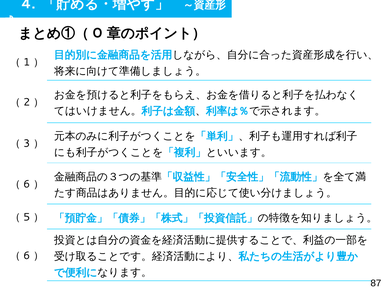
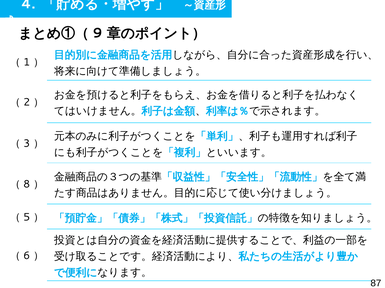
0: 0 -> 9 (98, 33)
6: 6 -> 8 (27, 185)
